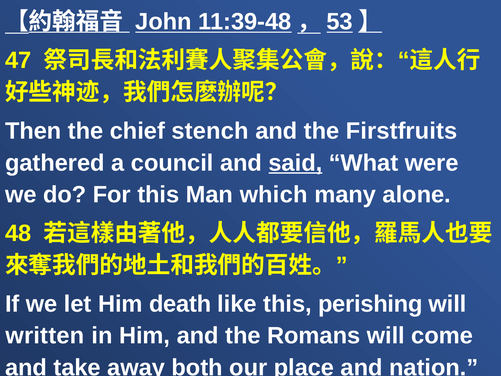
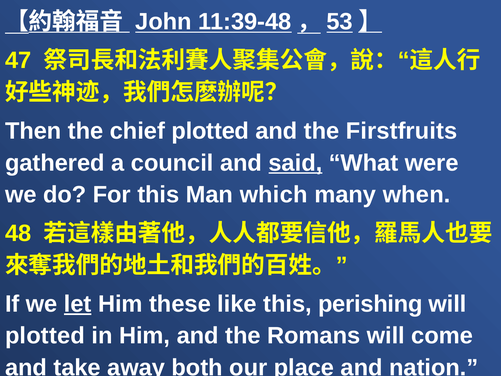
chief stench: stench -> plotted (210, 131)
alone: alone -> when (417, 195)
let underline: none -> present (78, 304)
death: death -> these (180, 304)
written: written -> plotted (45, 336)
